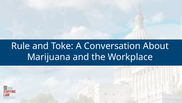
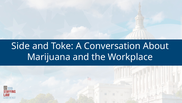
Rule: Rule -> Side (21, 46)
